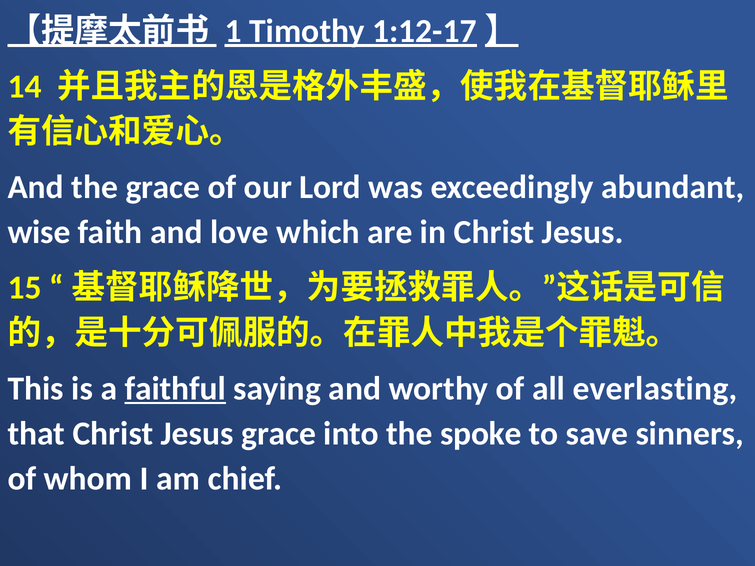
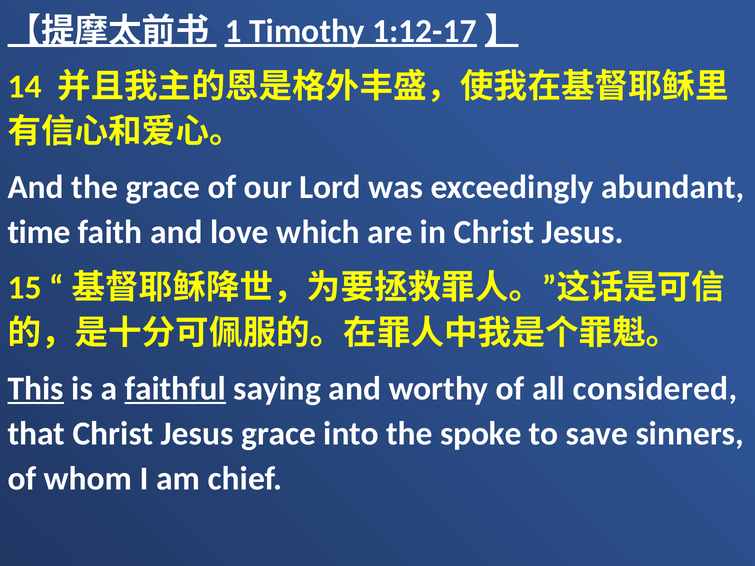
wise: wise -> time (39, 232)
This underline: none -> present (36, 389)
everlasting: everlasting -> considered (655, 389)
